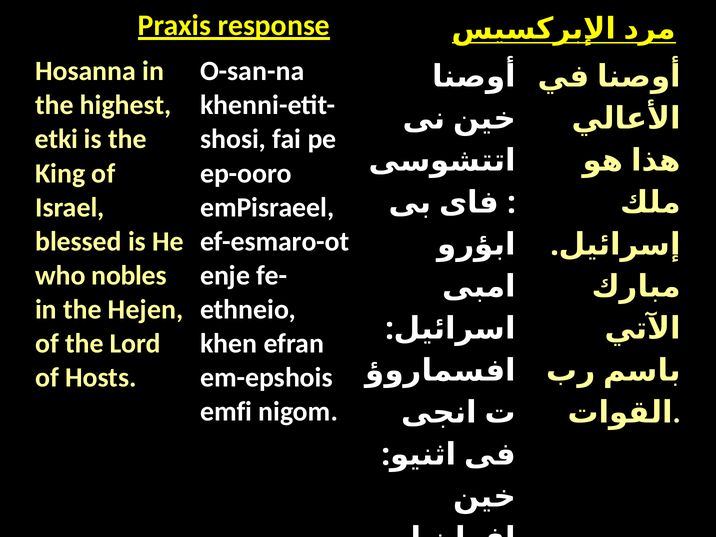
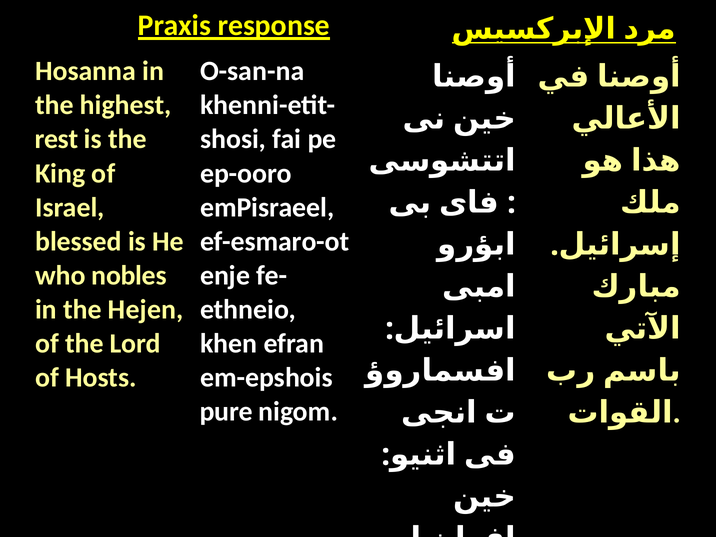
etki: etki -> rest (56, 139)
emfi: emfi -> pure (226, 412)
